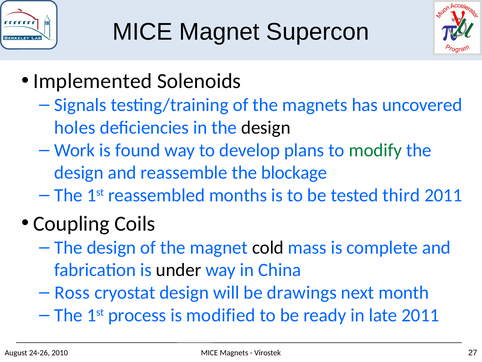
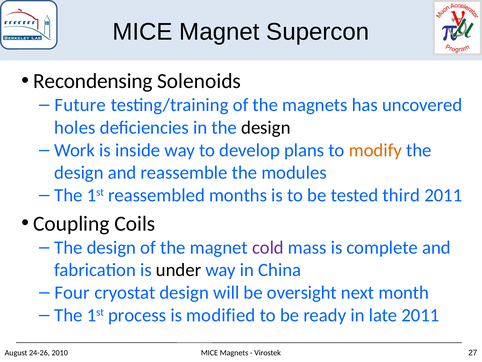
Implemented: Implemented -> Recondensing (93, 81)
Signals: Signals -> Future (80, 105)
found: found -> inside (138, 150)
modify colour: green -> orange (375, 150)
blockage: blockage -> modules (294, 172)
cold colour: black -> purple (268, 247)
Ross: Ross -> Four (72, 292)
drawings: drawings -> oversight (302, 292)
